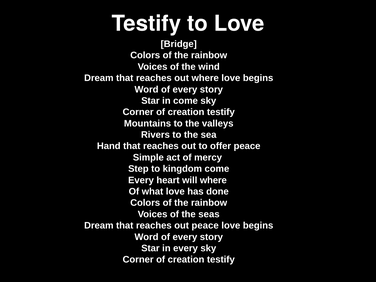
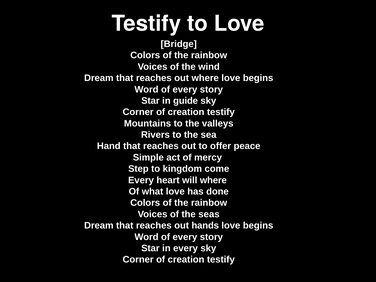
in come: come -> guide (186, 101)
out peace: peace -> hands (205, 226)
